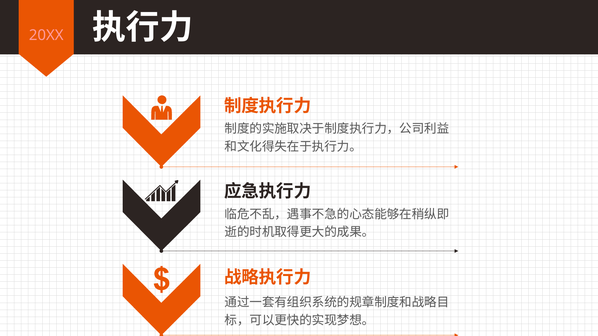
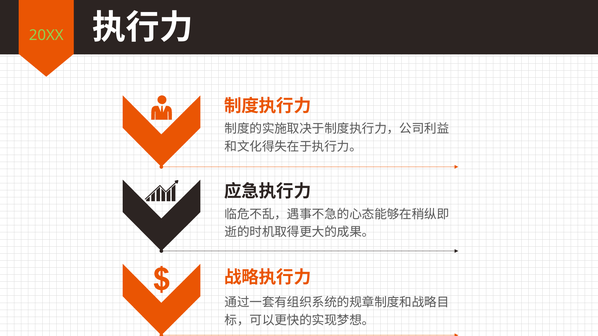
20XX colour: pink -> light green (46, 35)
